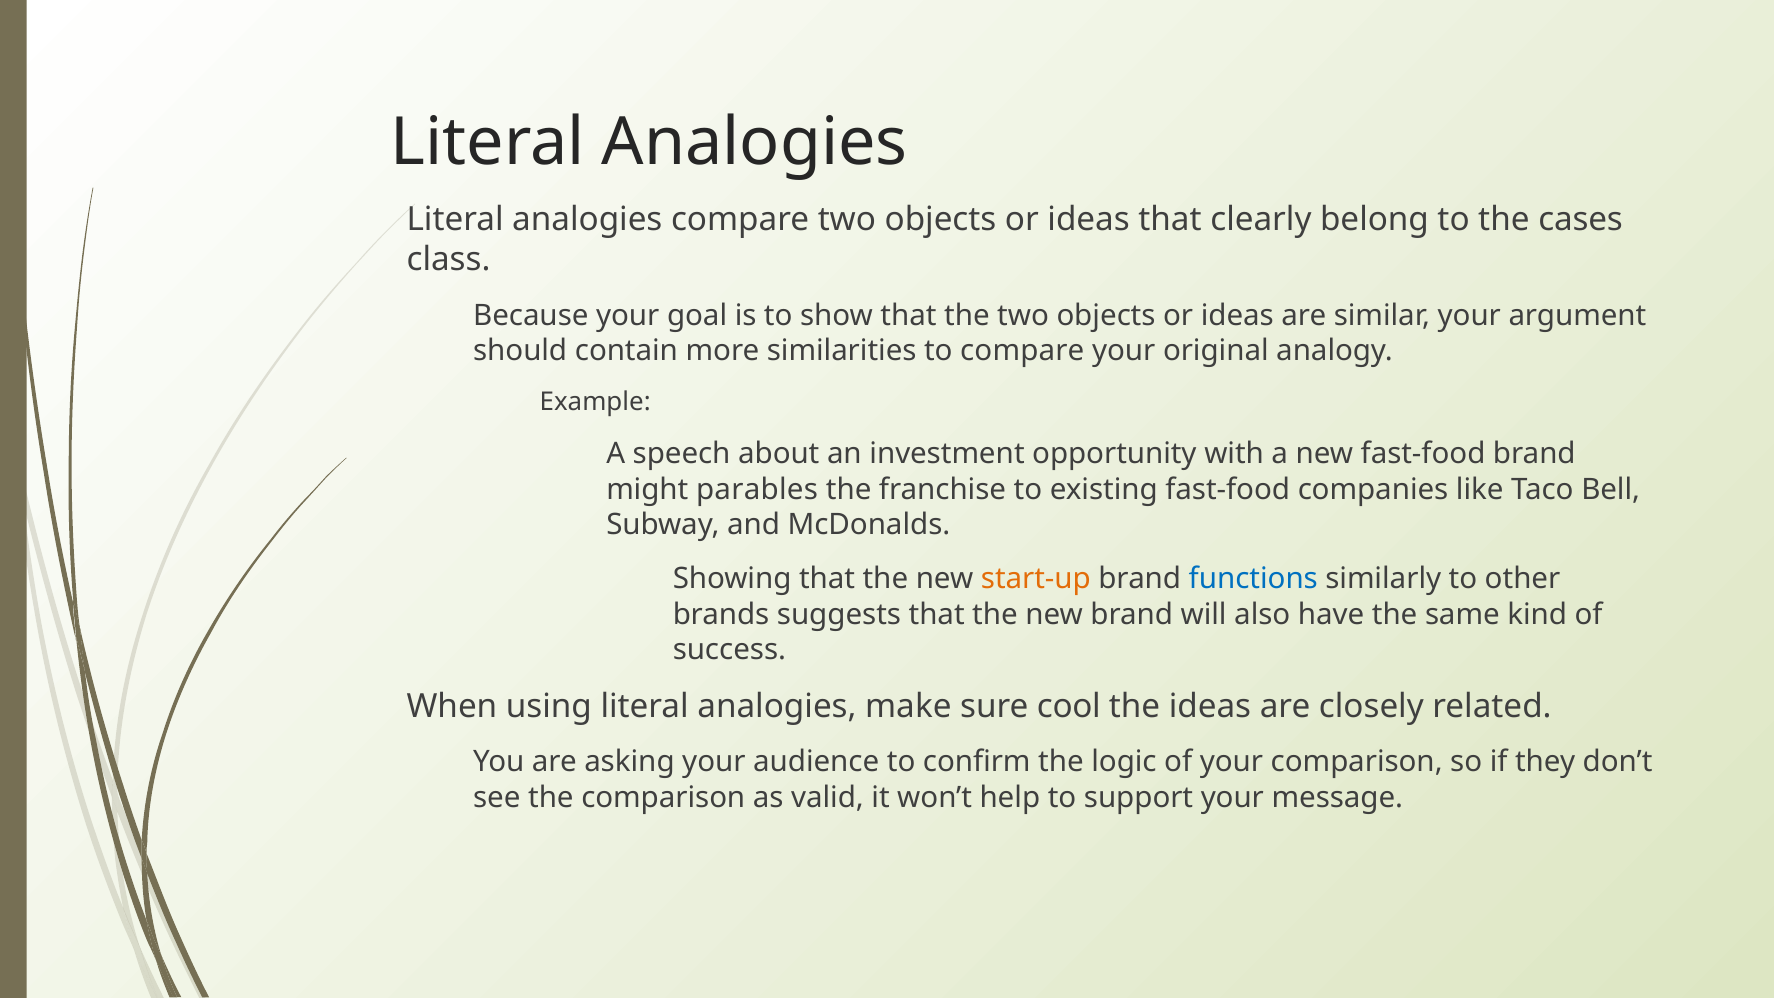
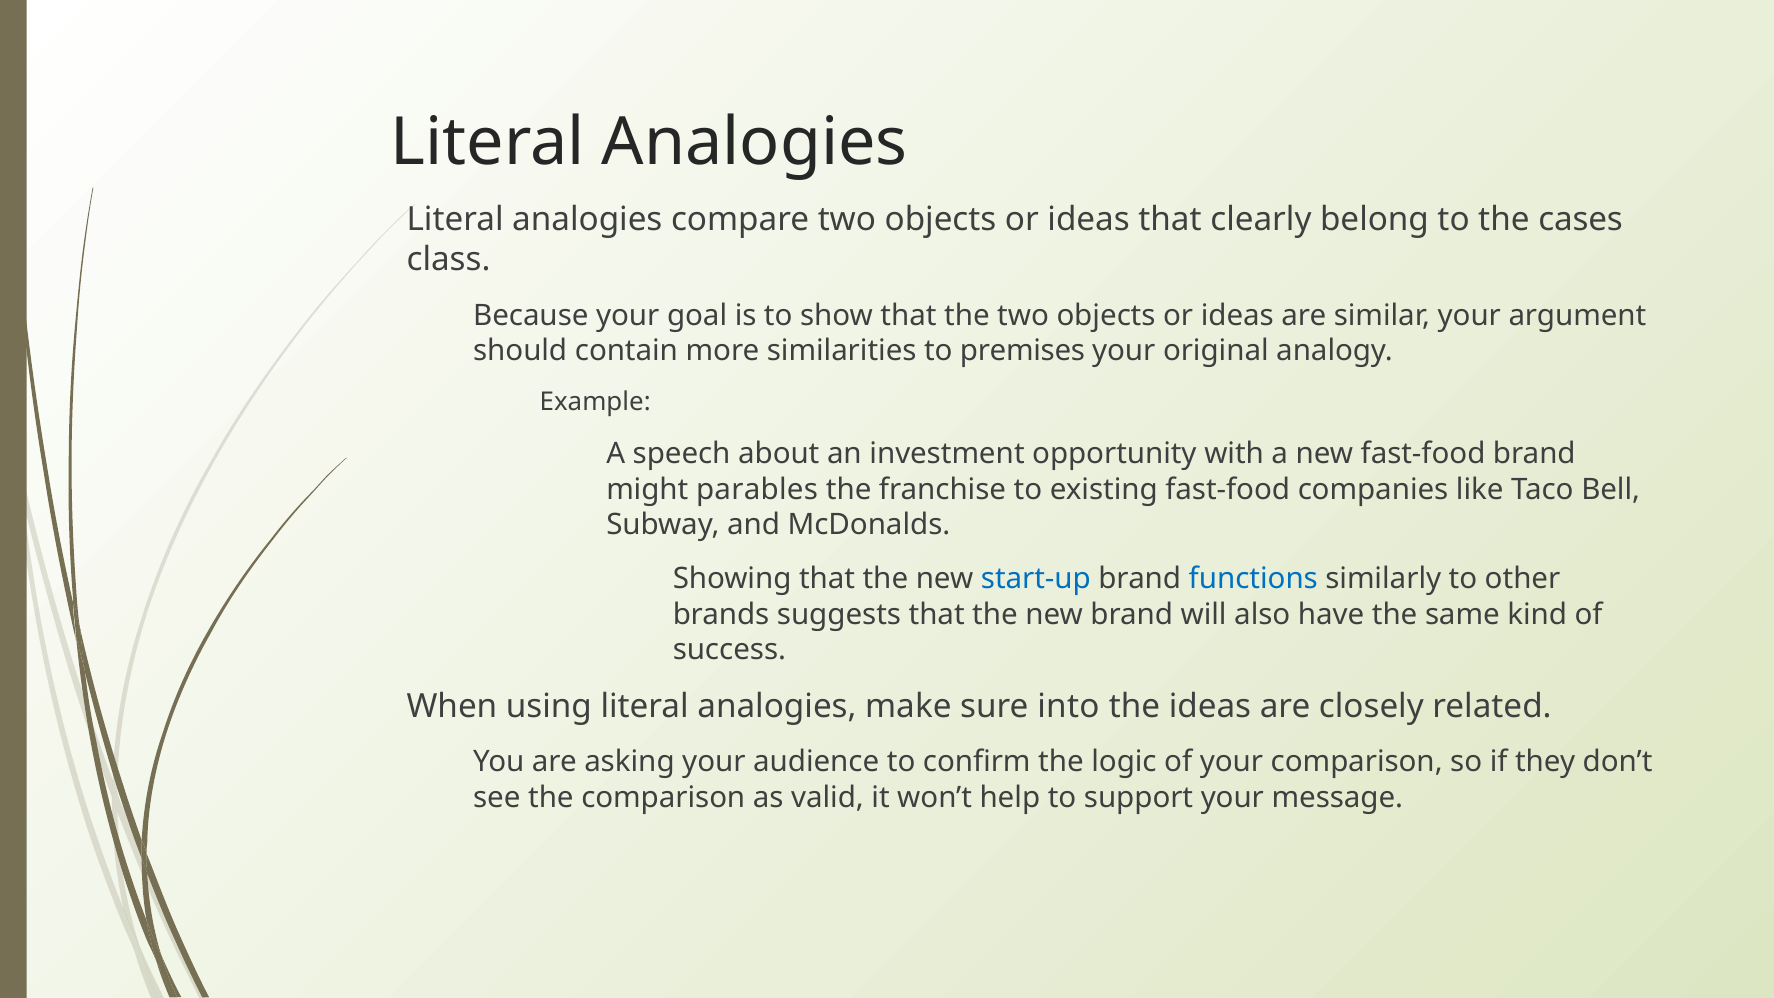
to compare: compare -> premises (1022, 351)
start-up colour: orange -> blue (1036, 579)
cool: cool -> into (1068, 706)
